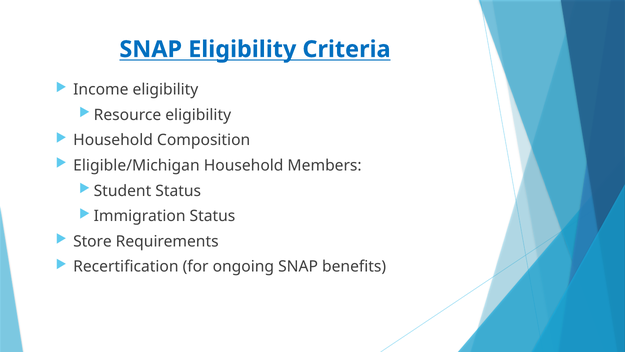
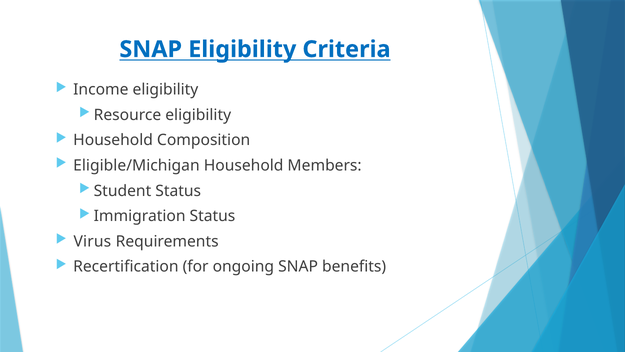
Store: Store -> Virus (92, 241)
